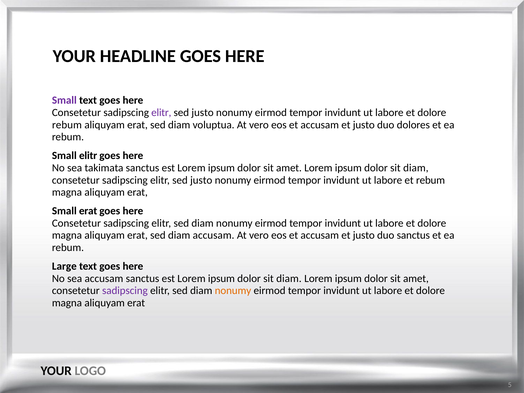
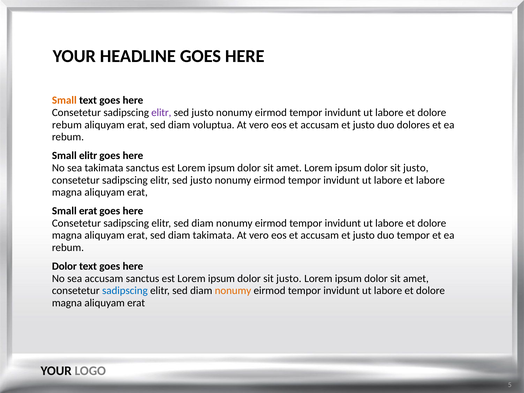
Small colour: purple -> orange (64, 100)
diam: diam -> justo (416, 168)
et rebum: rebum -> labore (430, 180)
diam accusam: accusam -> takimata (214, 235)
duo sanctus: sanctus -> tempor (413, 235)
Large: Large -> Dolor (64, 266)
diam: diam -> justo (289, 278)
sadipscing colour: purple -> blue (125, 291)
